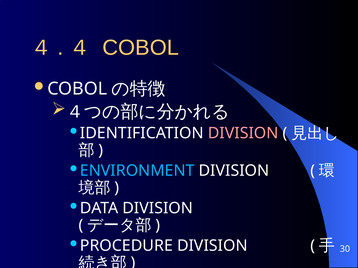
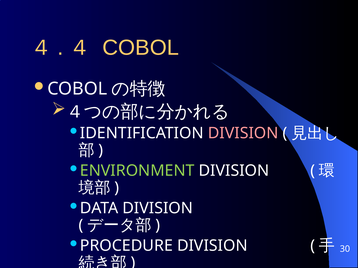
ENVIRONMENT colour: light blue -> light green (137, 171)
